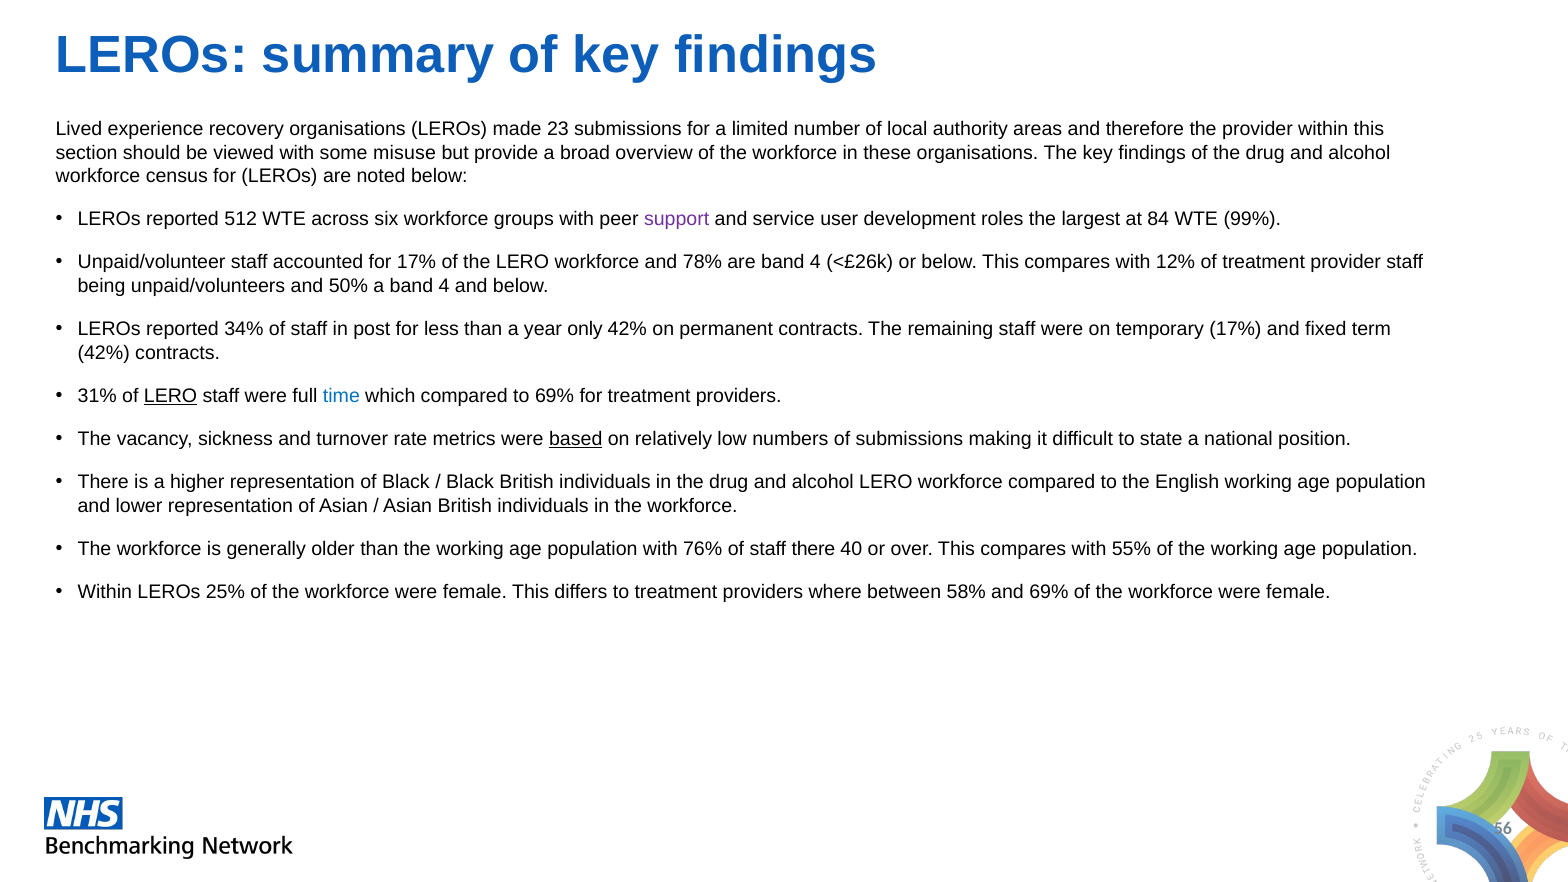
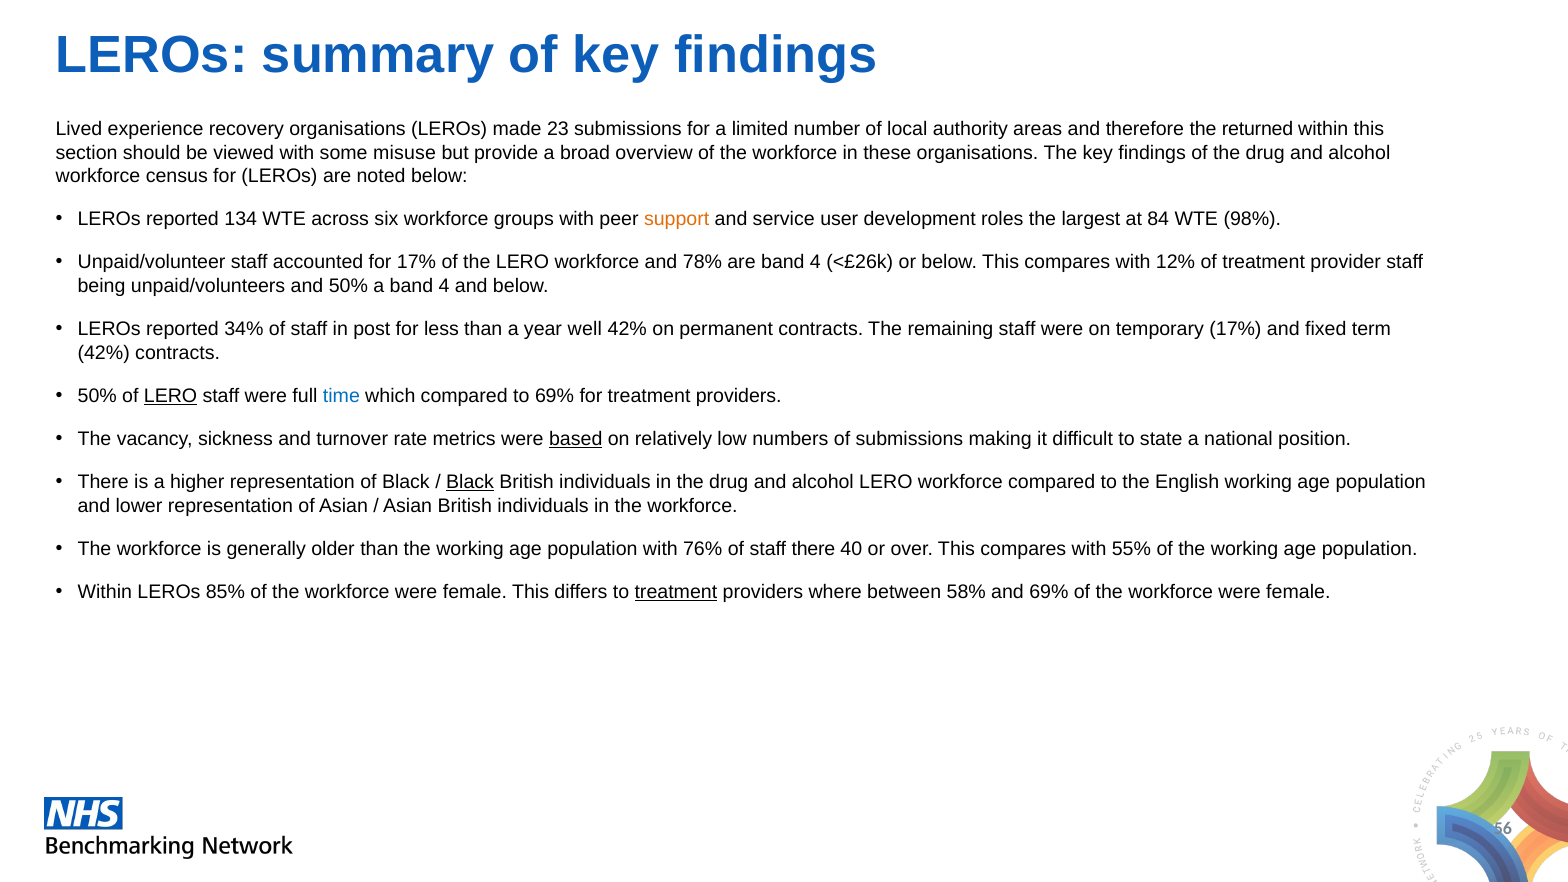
the provider: provider -> returned (1258, 129)
512: 512 -> 134 (241, 219)
support colour: purple -> orange (677, 219)
99%: 99% -> 98% (1252, 219)
only: only -> well (585, 329)
31%: 31% -> 50% (97, 396)
Black underline: none -> present (470, 482)
25%: 25% -> 85% (225, 592)
treatment underline: none -> present (676, 592)
